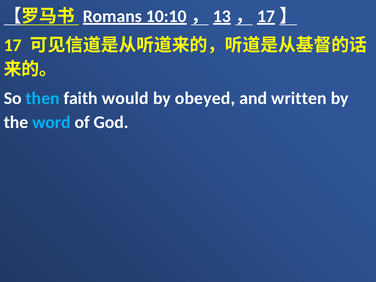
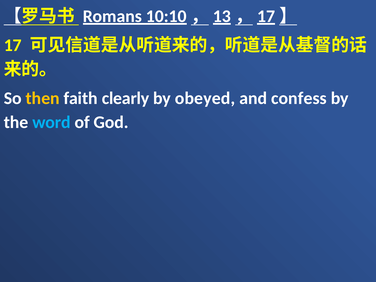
then colour: light blue -> yellow (43, 98)
would: would -> clearly (125, 98)
written: written -> confess (299, 98)
